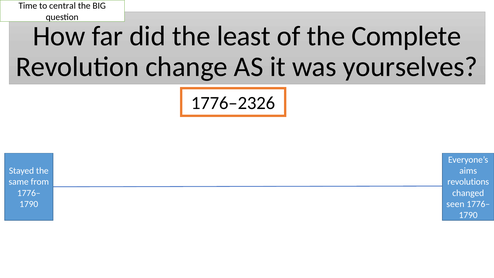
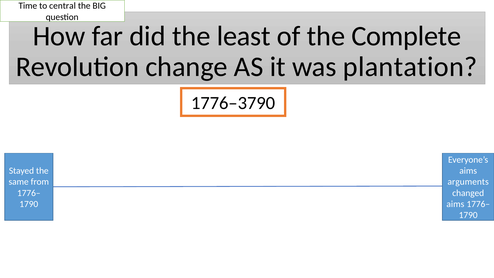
yourselves: yourselves -> plantation (410, 67)
1776–2326: 1776–2326 -> 1776–3790 (233, 103)
revolutions: revolutions -> arguments (468, 182)
seen: seen -> aims (455, 204)
